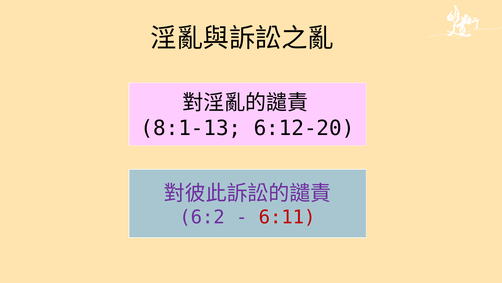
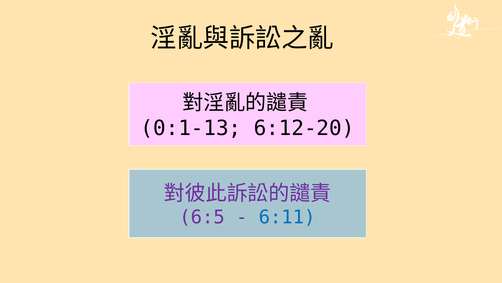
8:1-13: 8:1-13 -> 0:1-13 (191, 128)
6:2: 6:2 -> 6:5 (202, 217)
6:11 colour: red -> blue (287, 217)
